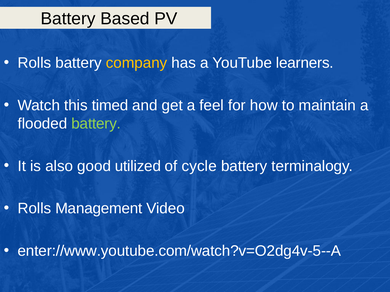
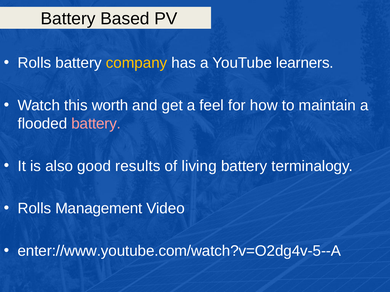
timed: timed -> worth (110, 106)
battery colour: light green -> pink (96, 124)
utilized: utilized -> results (138, 166)
cycle: cycle -> living (199, 166)
